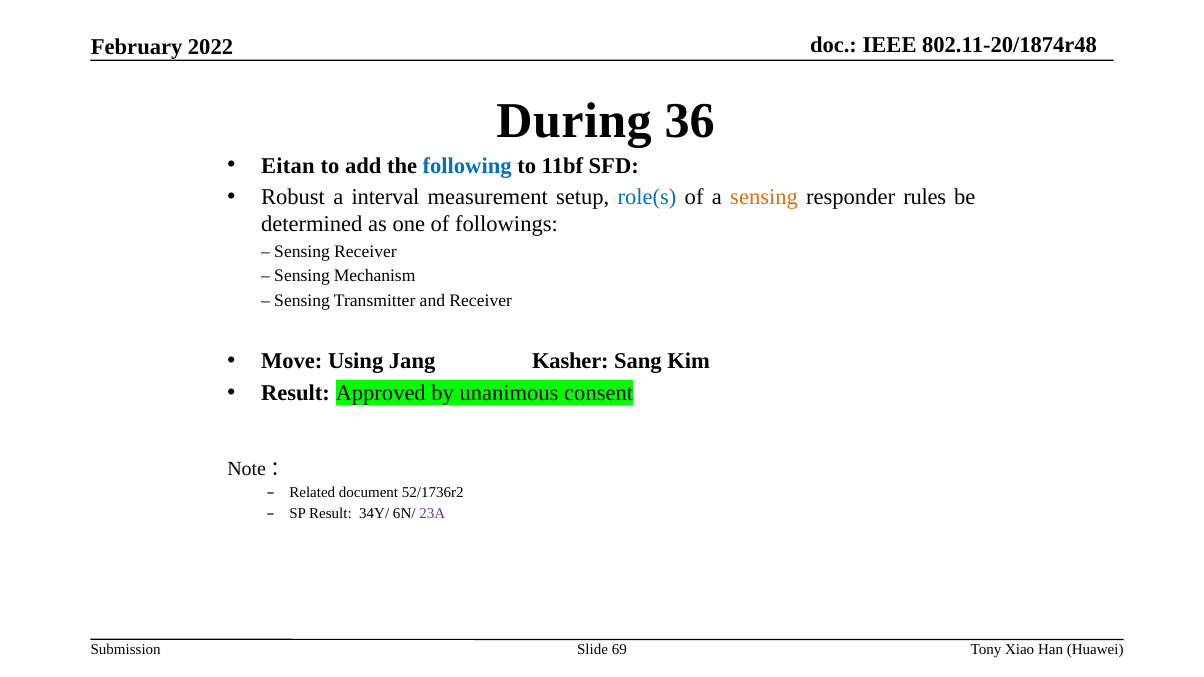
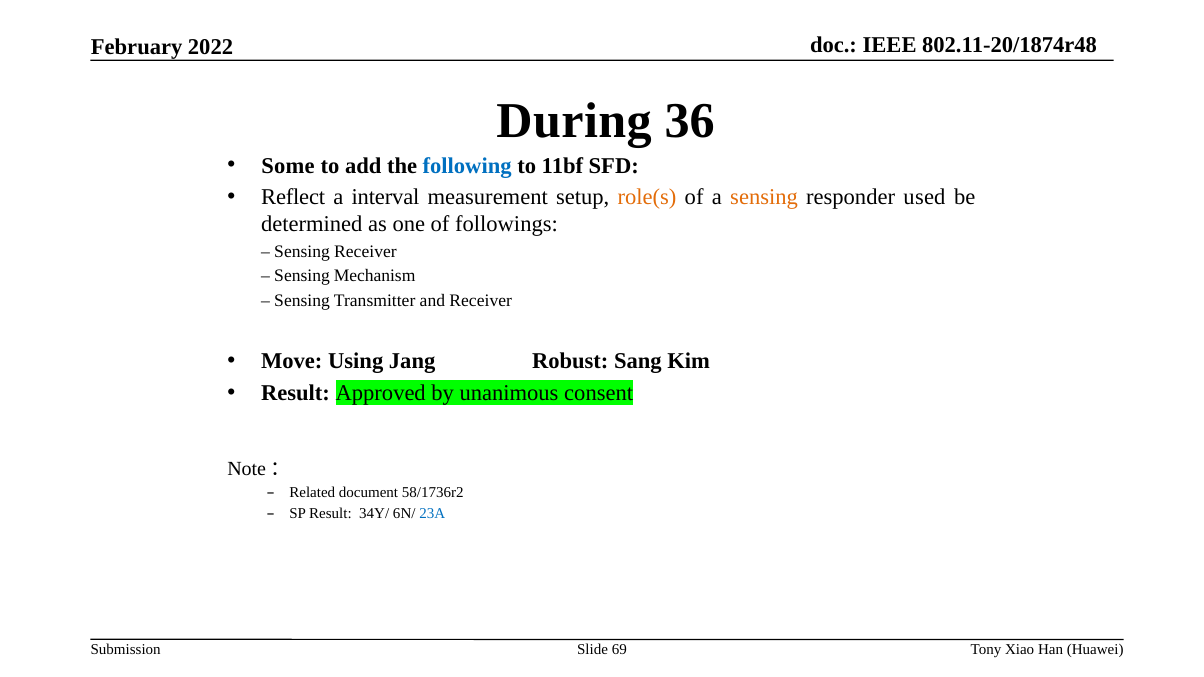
Eitan: Eitan -> Some (288, 166)
Robust: Robust -> Reflect (293, 197)
role(s colour: blue -> orange (647, 197)
rules: rules -> used (925, 197)
Kasher: Kasher -> Robust (570, 361)
52/1736r2: 52/1736r2 -> 58/1736r2 (433, 493)
23A colour: purple -> blue (432, 514)
